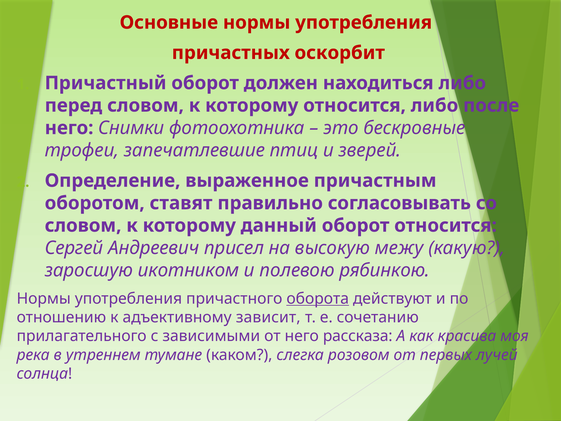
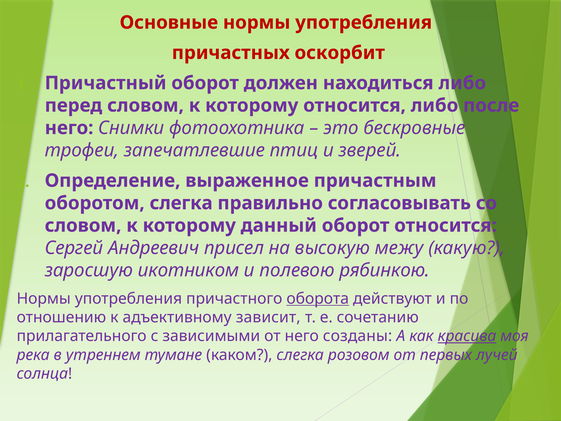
оборотом ставят: ставят -> слегка (181, 203)
рассказа: рассказа -> созданы (358, 336)
красива underline: none -> present (467, 336)
